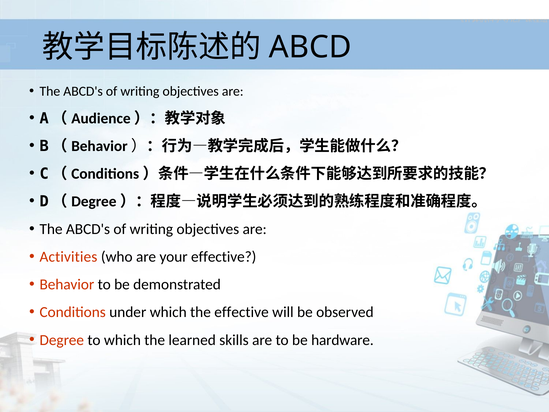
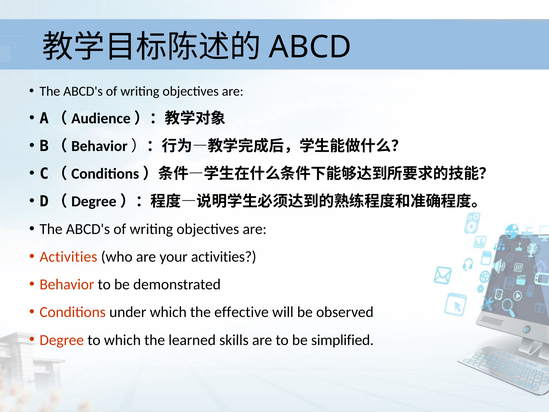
your effective: effective -> activities (224, 257)
hardware: hardware -> simplified (342, 340)
